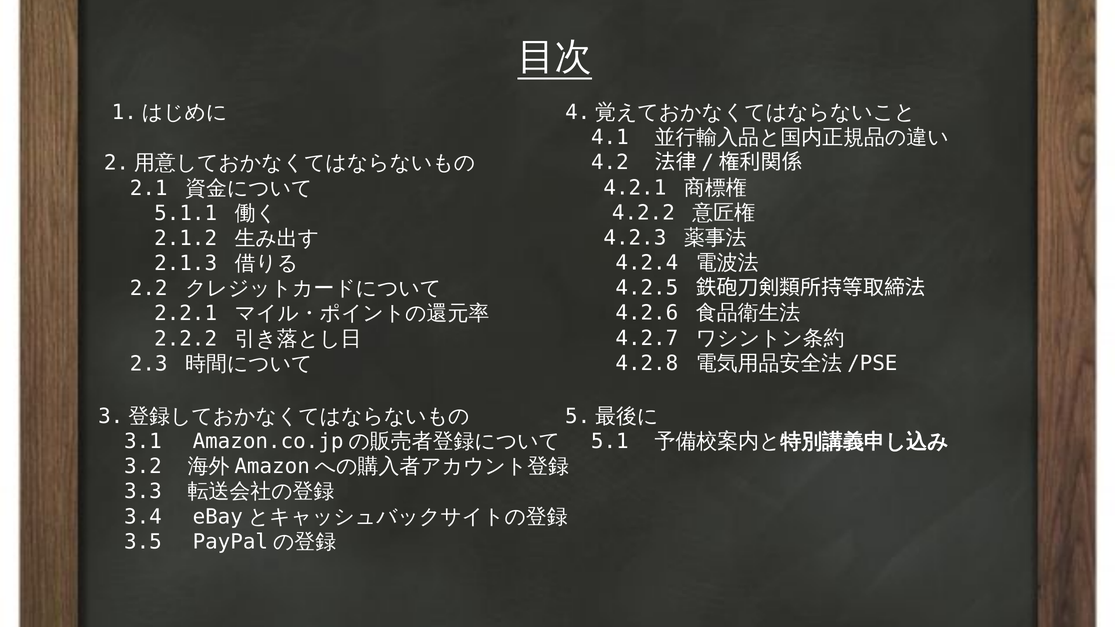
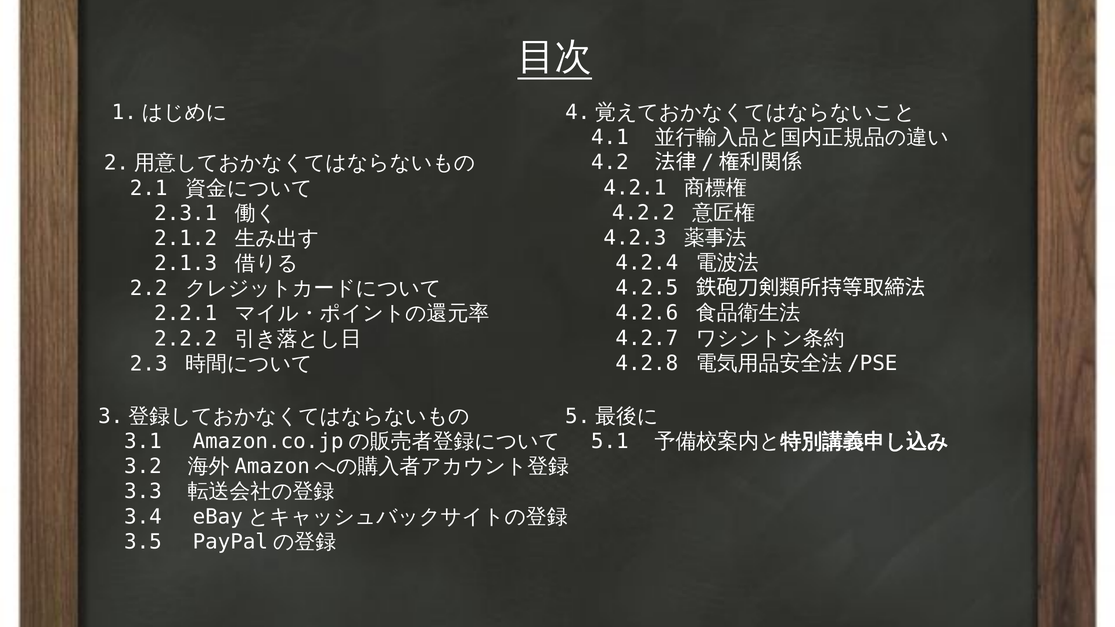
5.1.1: 5.1.1 -> 2.3.1 (186, 213)
